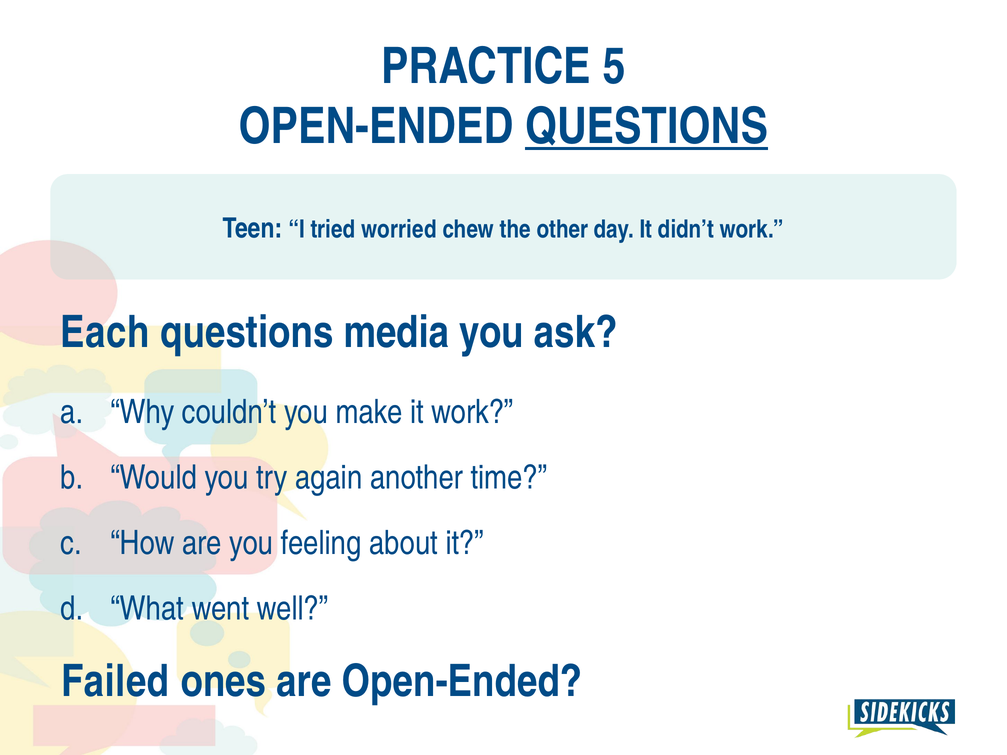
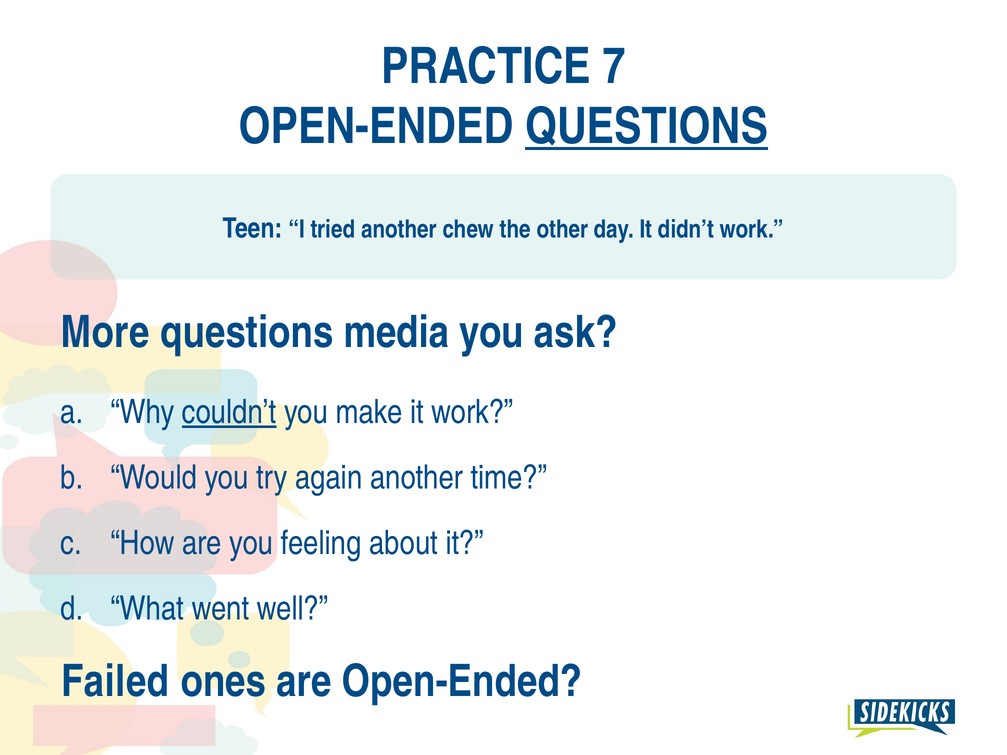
5: 5 -> 7 (614, 66)
tried worried: worried -> another (399, 230)
Each: Each -> More (105, 333)
couldn’t underline: none -> present (229, 412)
